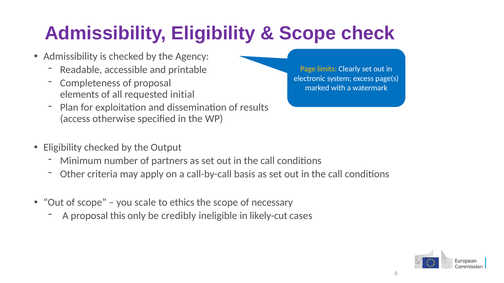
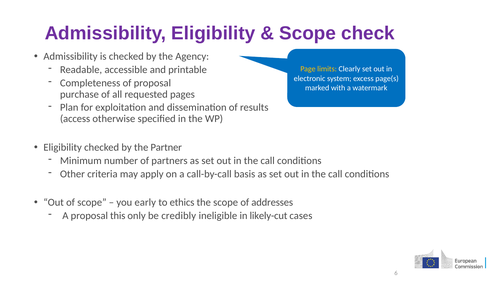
elements: elements -> purchase (79, 94)
initial: initial -> pages (182, 94)
Output: Output -> Partner (166, 148)
scale: scale -> early (145, 203)
necessary: necessary -> addresses (272, 203)
